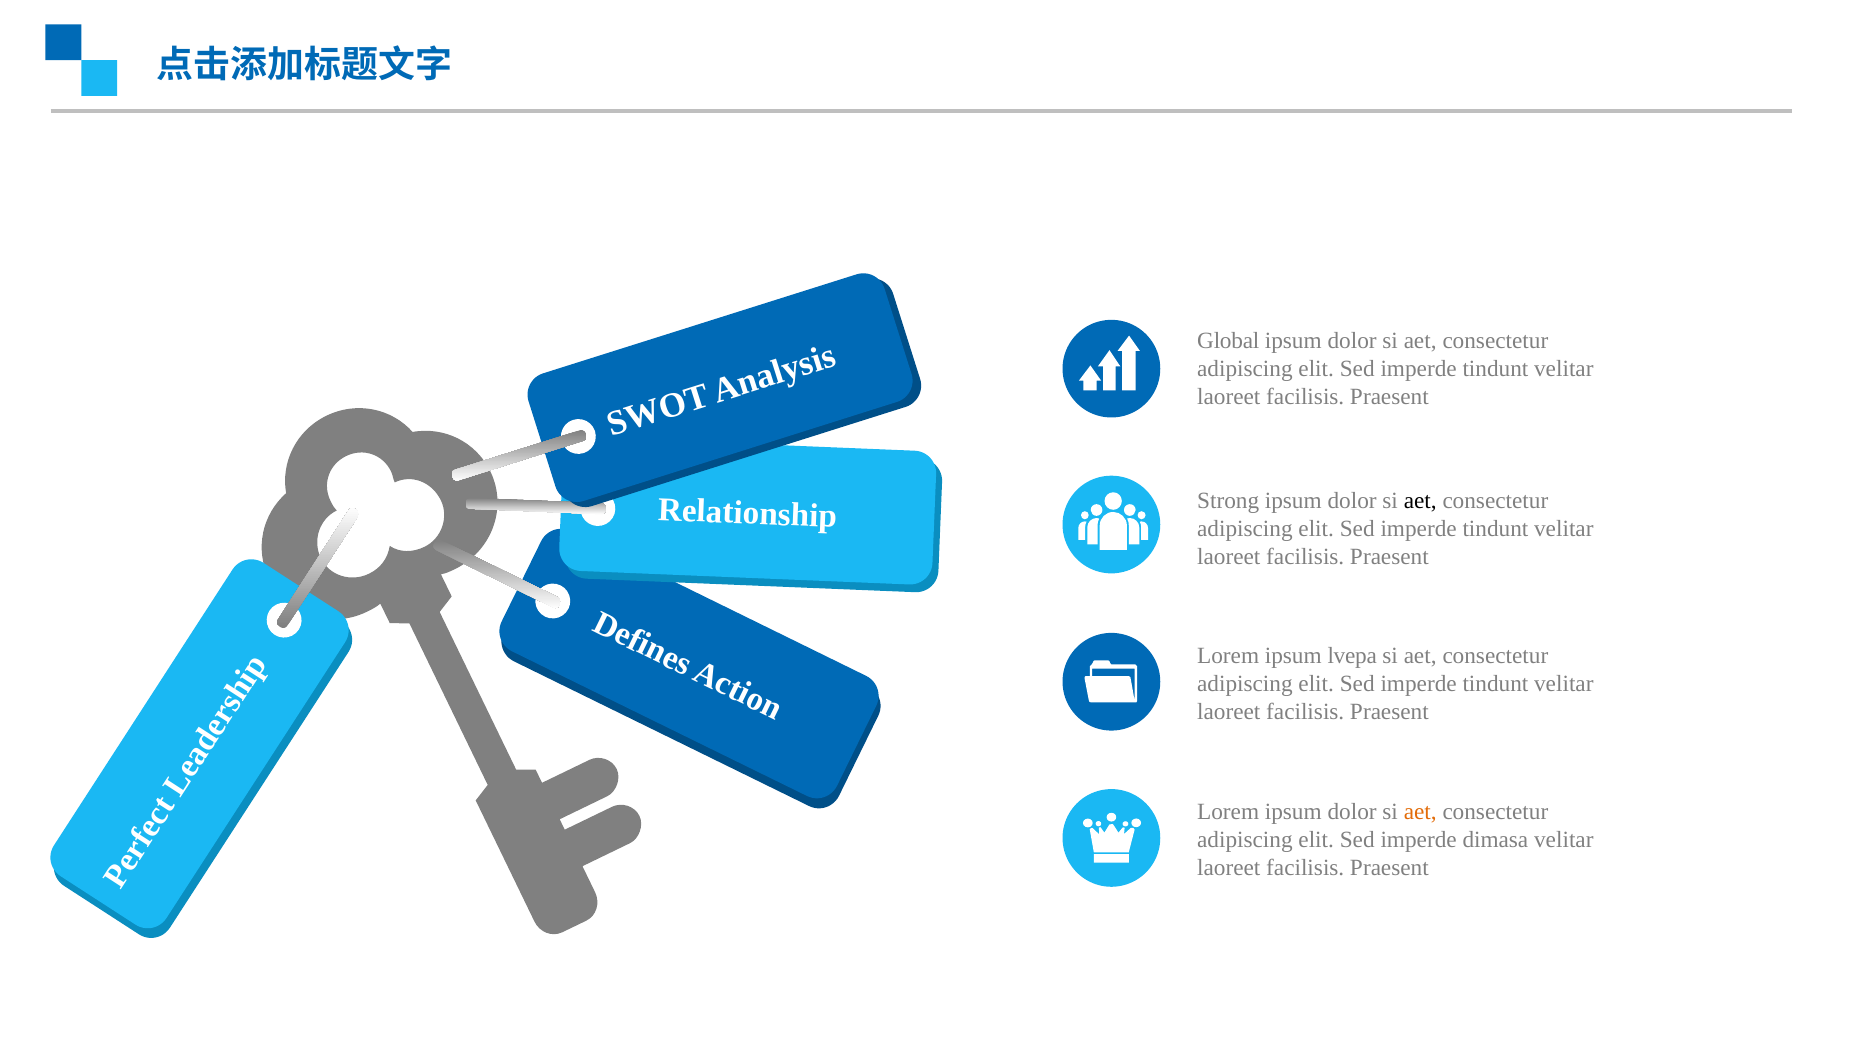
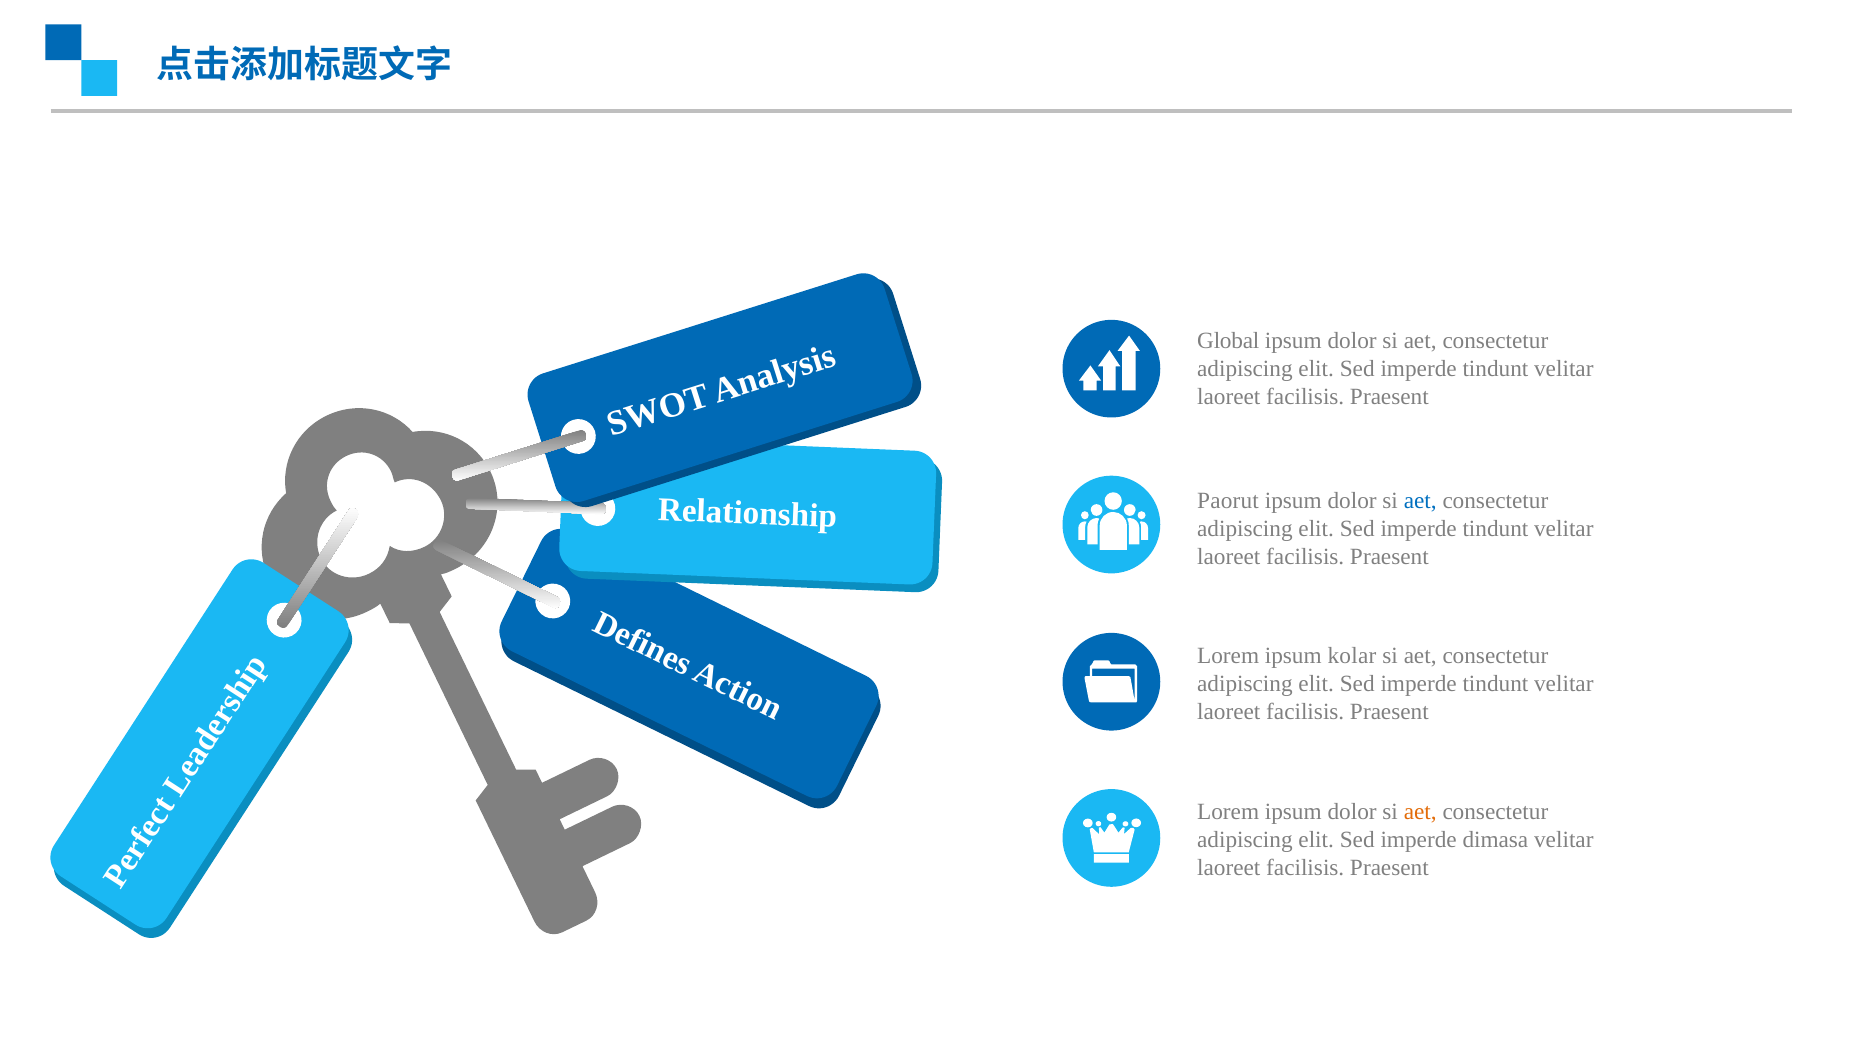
Strong: Strong -> Paorut (1228, 501)
aet colour: black -> blue (1420, 501)
lvepa: lvepa -> kolar (1352, 656)
